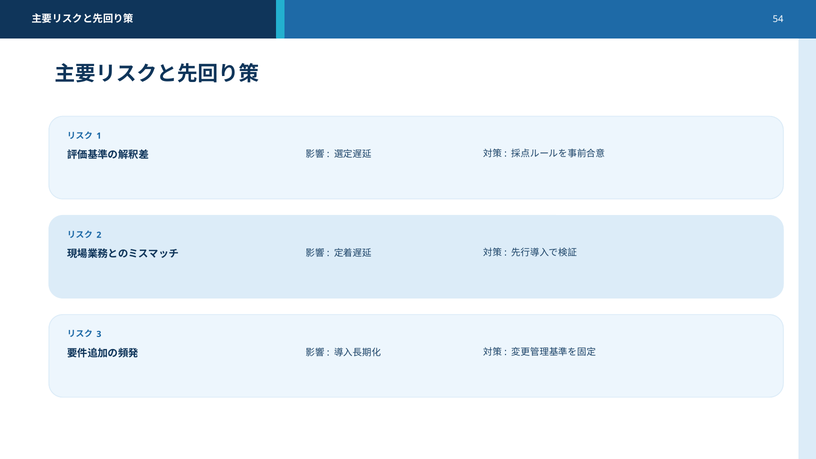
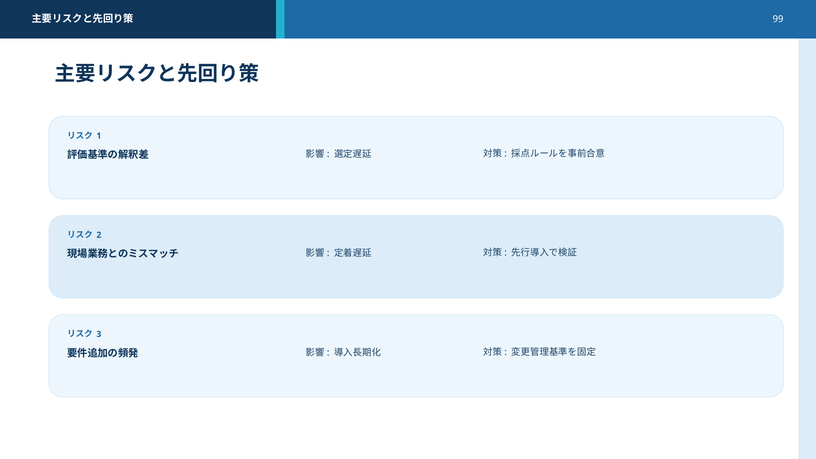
54: 54 -> 99 (778, 19)
